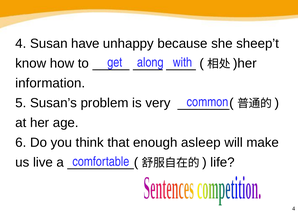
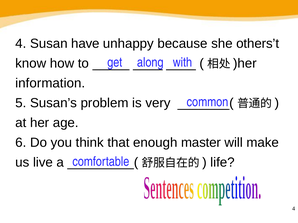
sheep’t: sheep’t -> others’t (258, 44)
asleep: asleep -> master (201, 143)
